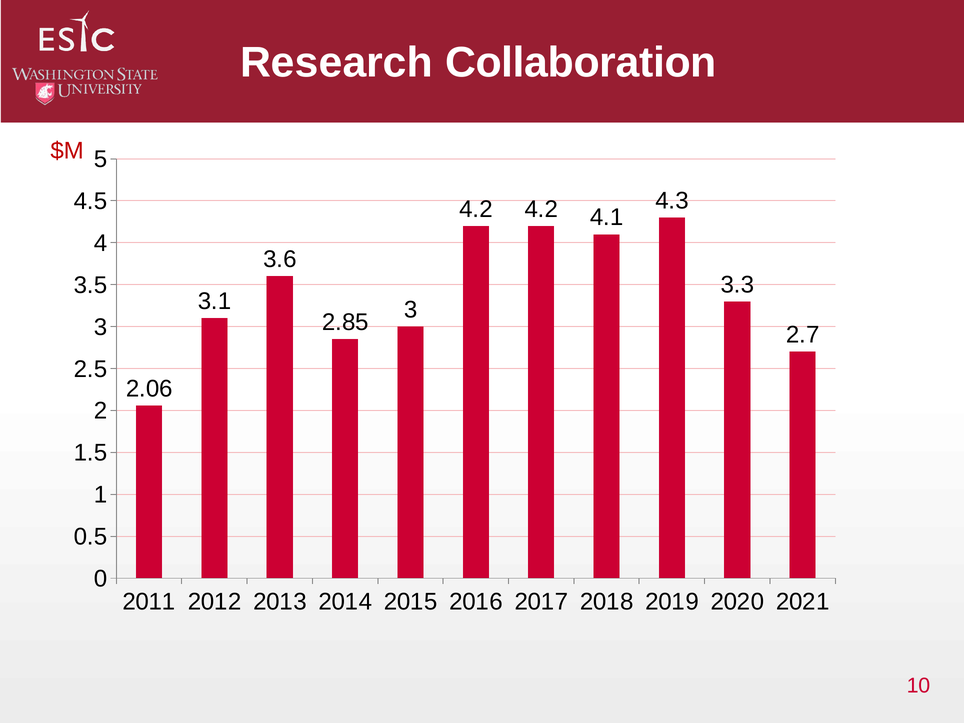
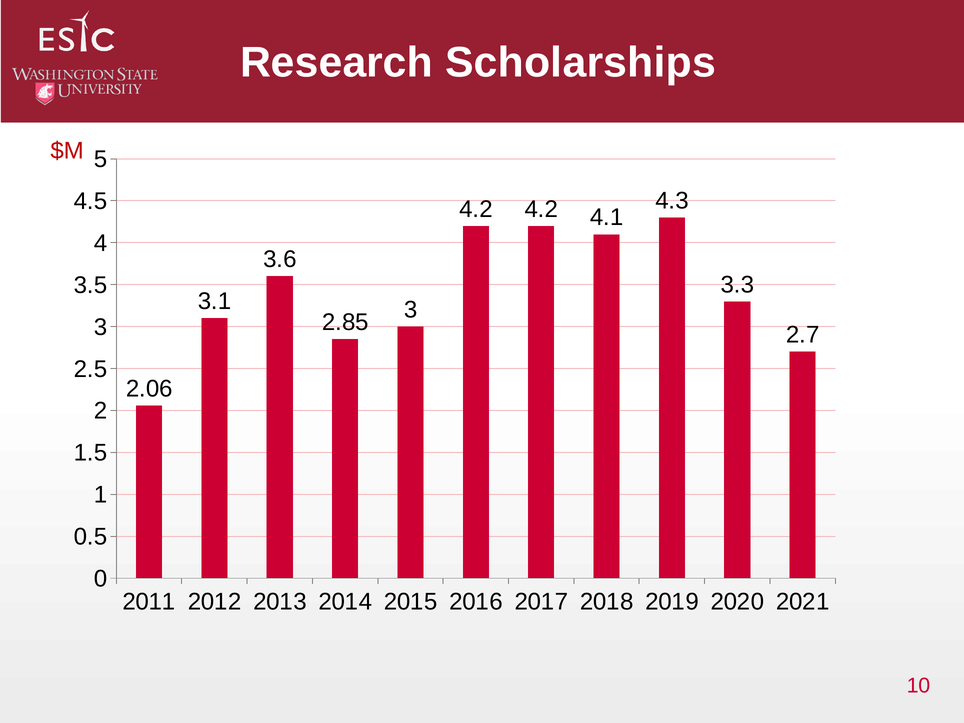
Collaboration: Collaboration -> Scholarships (581, 62)
